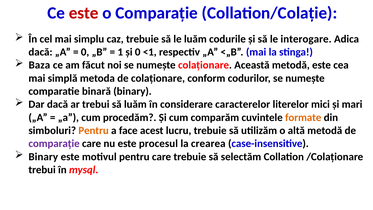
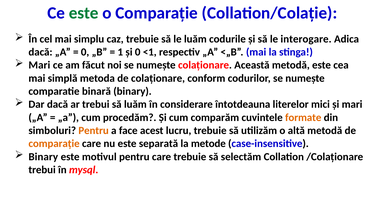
este colour: red -> green (84, 13)
Baza: Baza -> Mari (39, 65)
caracterelor: caracterelor -> întotdeauna (243, 104)
comparație colour: purple -> orange (54, 143)
procesul: procesul -> separată (158, 143)
crearea: crearea -> metode (208, 143)
